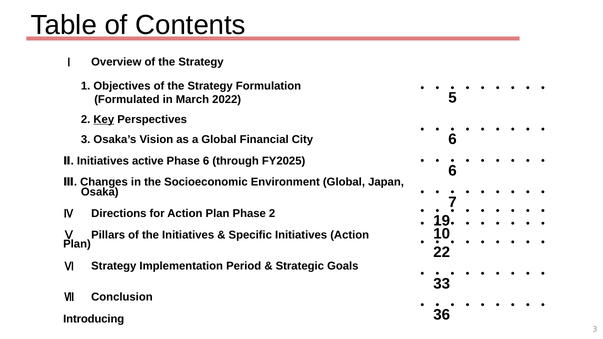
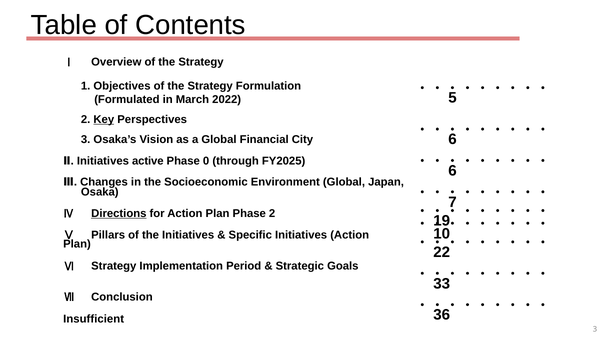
Phase 6: 6 -> 0 (206, 161)
Directions underline: none -> present (119, 214)
Introducing: Introducing -> Insufficient (94, 319)
